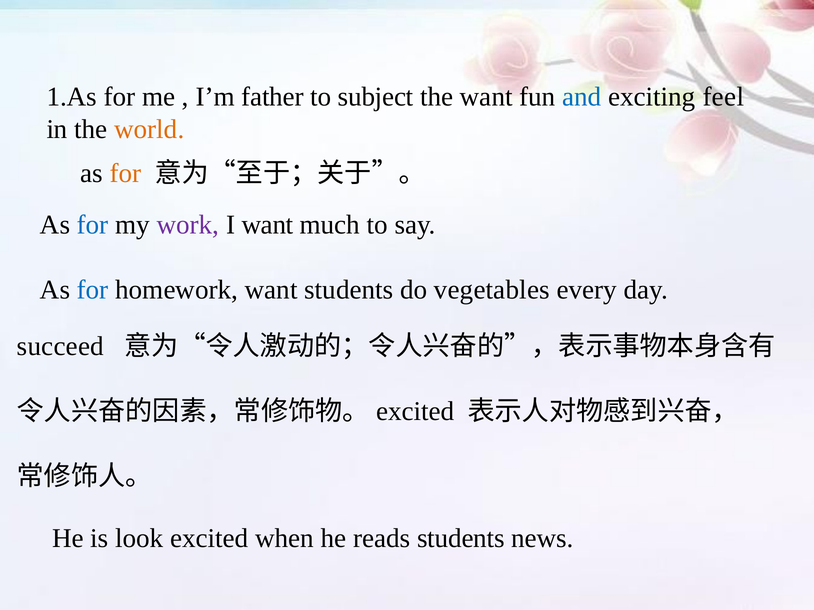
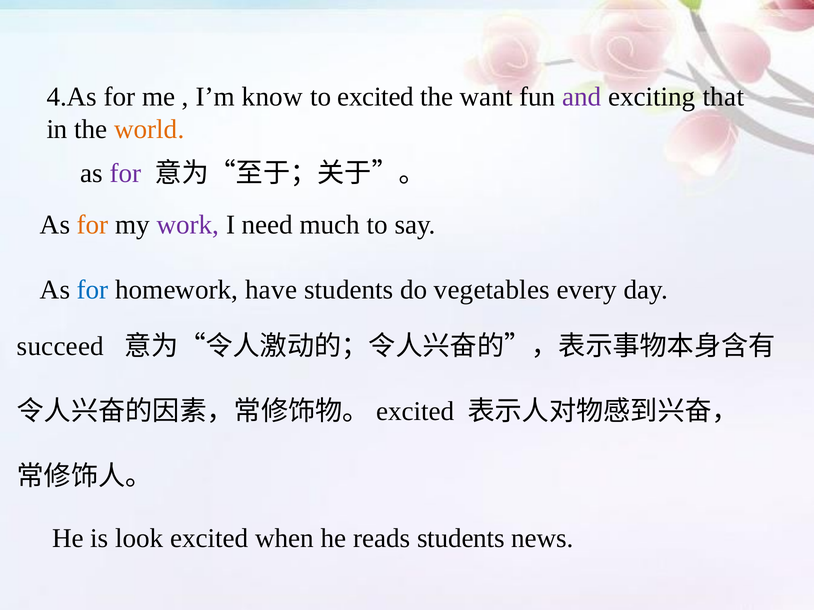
1.As: 1.As -> 4.As (72, 97)
father: father -> know (272, 97)
to subject: subject -> excited (376, 97)
and colour: blue -> purple (582, 97)
feel: feel -> that (723, 97)
for colour: orange -> purple (125, 174)
for colour: blue -> orange (93, 225)
I want: want -> need (267, 225)
homework want: want -> have (271, 290)
